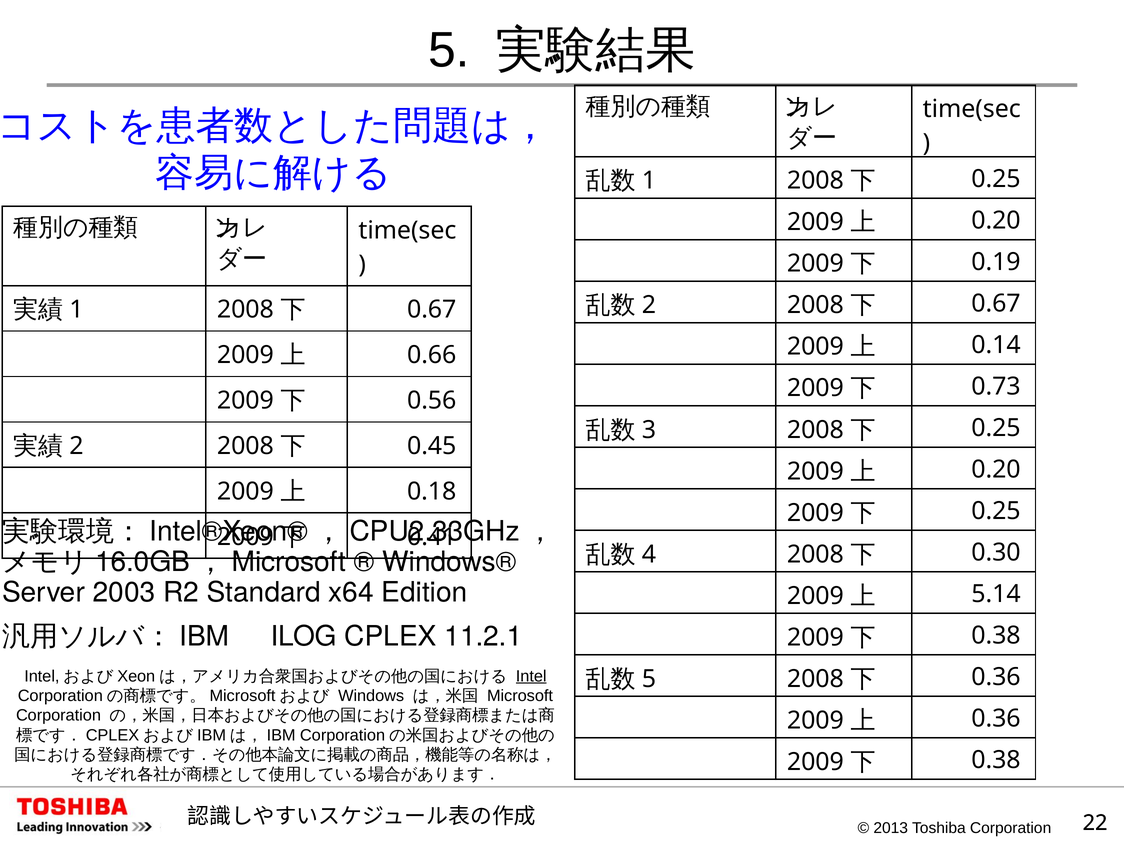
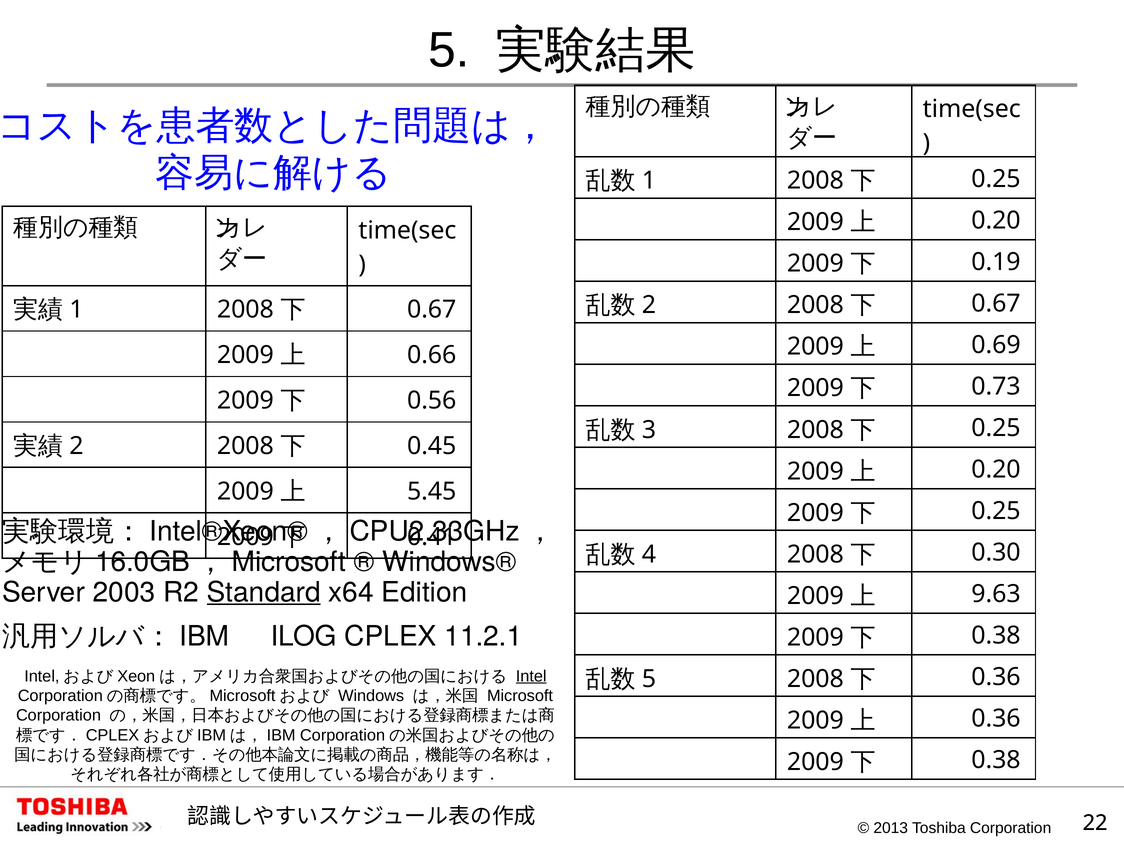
0.14: 0.14 -> 0.69 (996, 345)
0.18: 0.18 -> 5.45 (432, 492)
Standard underline: none -> present (264, 592)
5.14: 5.14 -> 9.63 (996, 594)
